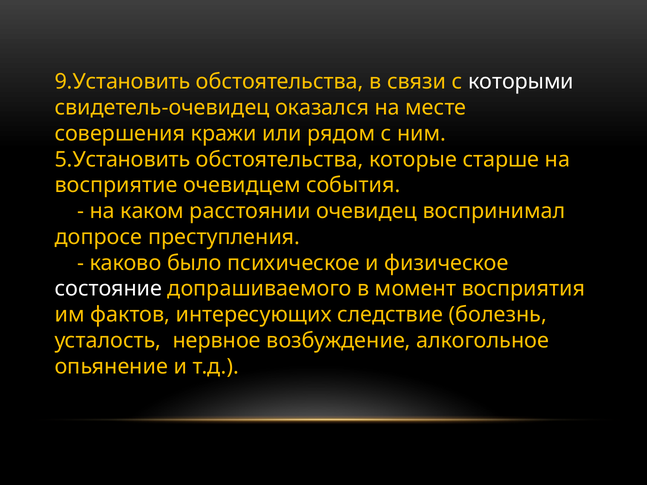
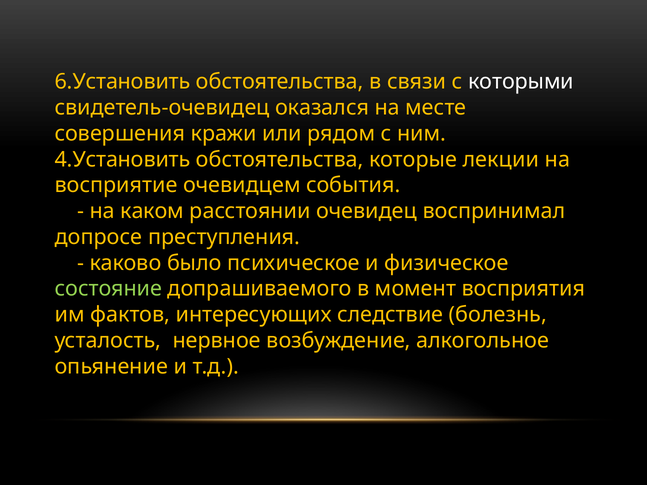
9.Установить: 9.Установить -> 6.Установить (123, 82)
5.Установить: 5.Установить -> 4.Установить (123, 160)
старше: старше -> лекции (501, 160)
состояние colour: white -> light green (108, 289)
